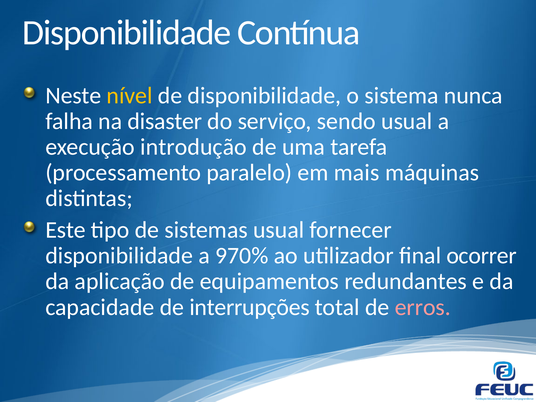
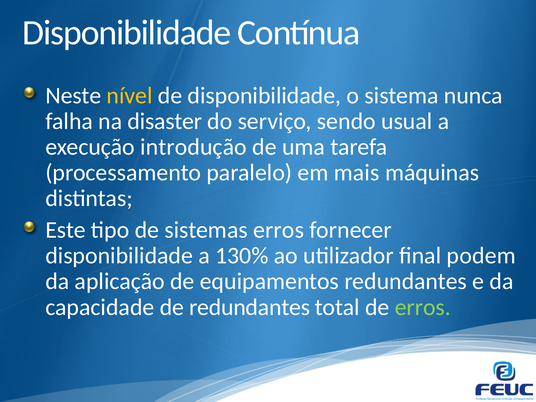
sistemas usual: usual -> erros (279, 230)
970%: 970% -> 130% (242, 256)
ocorrer: ocorrer -> podem (481, 256)
de interrupções: interrupções -> redundantes (250, 307)
erros colour: pink -> light green (423, 307)
